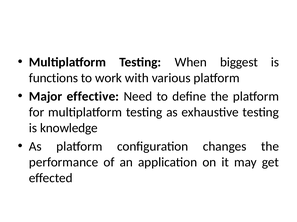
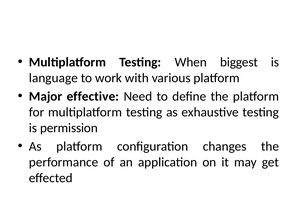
functions: functions -> language (53, 78)
knowledge: knowledge -> permission (69, 128)
